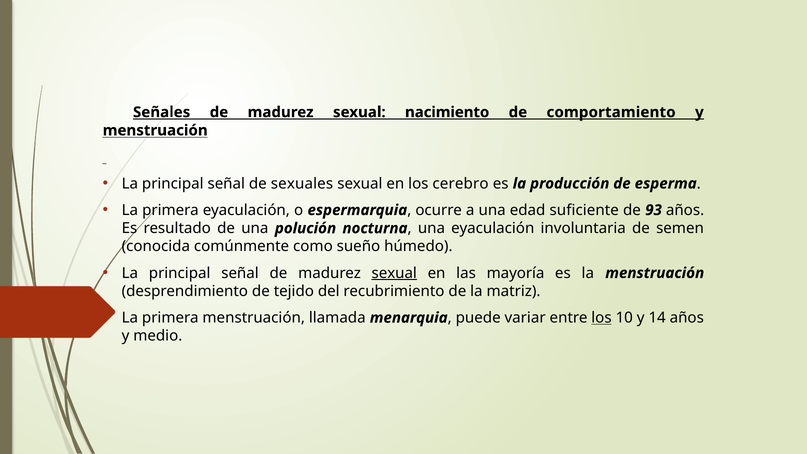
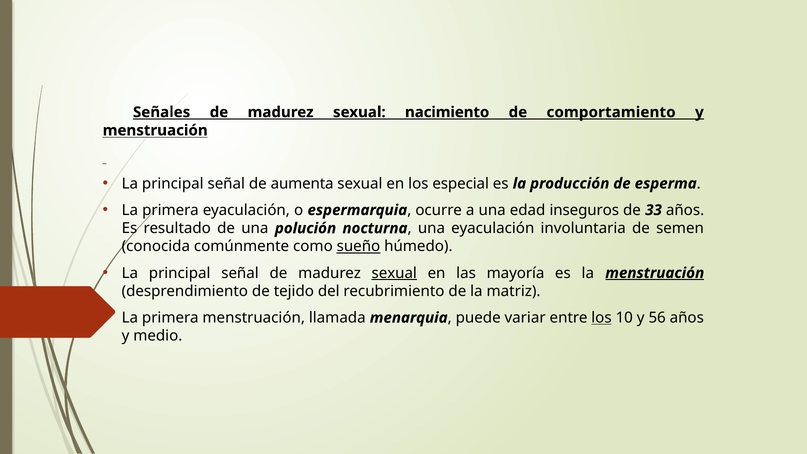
sexuales: sexuales -> aumenta (302, 184)
cerebro: cerebro -> especial (461, 184)
suficiente: suficiente -> inseguros (584, 210)
93: 93 -> 33 (654, 210)
sueño underline: none -> present (358, 246)
menstruación underline: none -> present (655, 273)
14: 14 -> 56 (657, 318)
